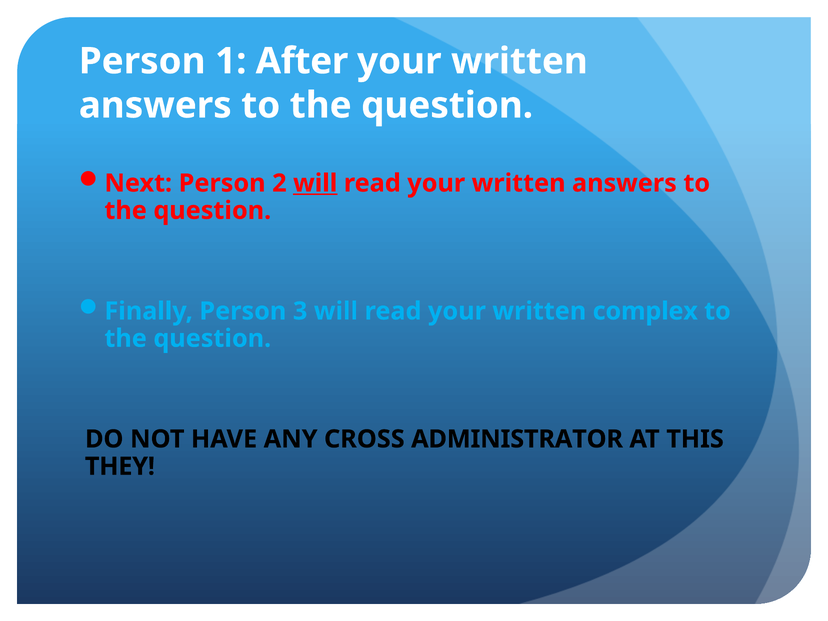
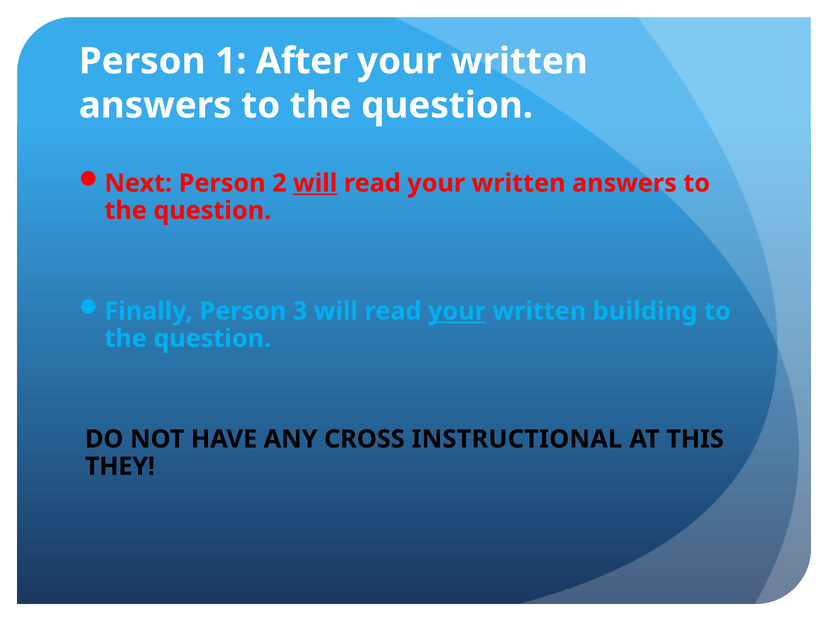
your underline: none -> present (457, 311)
complex: complex -> building (645, 311)
ADMINISTRATOR: ADMINISTRATOR -> INSTRUCTIONAL (517, 439)
